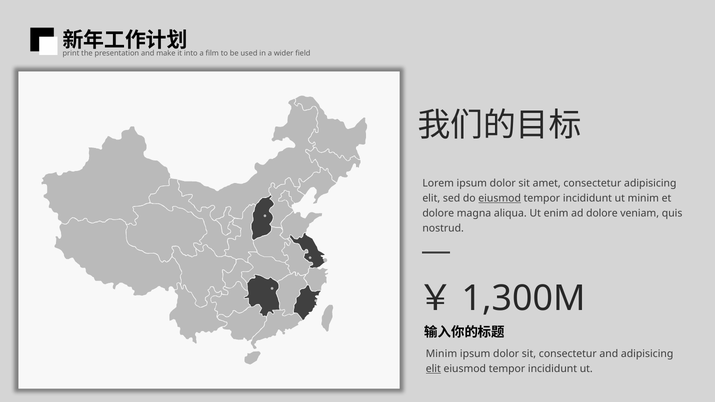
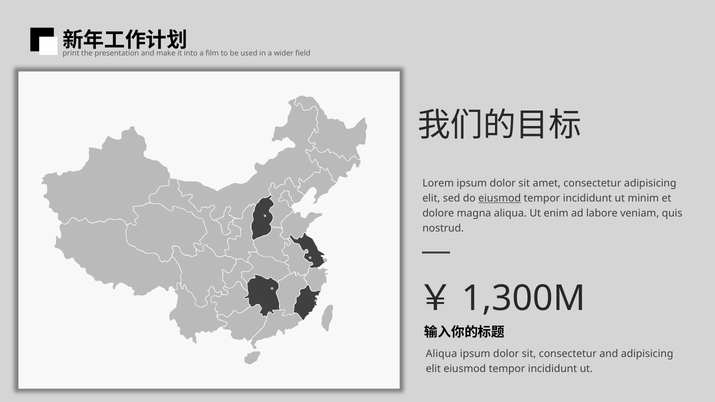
ad dolore: dolore -> labore (602, 213)
Minim: Minim -> Aliqua (441, 354)
elit underline: present -> none (433, 369)
